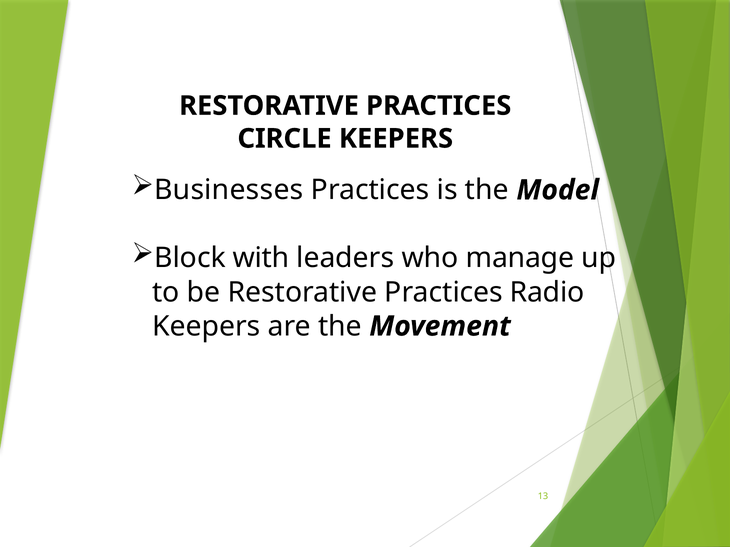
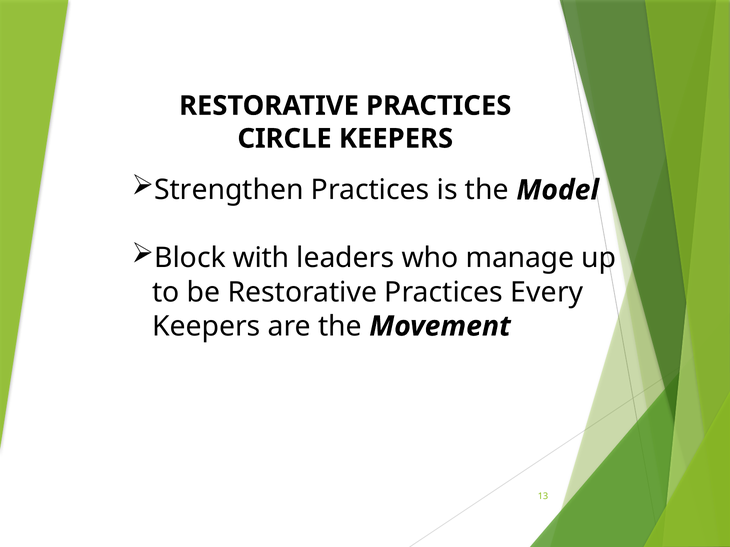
Businesses: Businesses -> Strengthen (229, 190)
Radio: Radio -> Every (547, 292)
